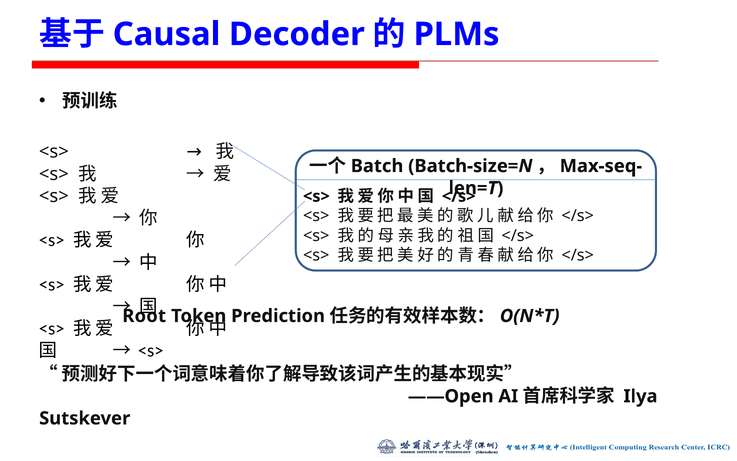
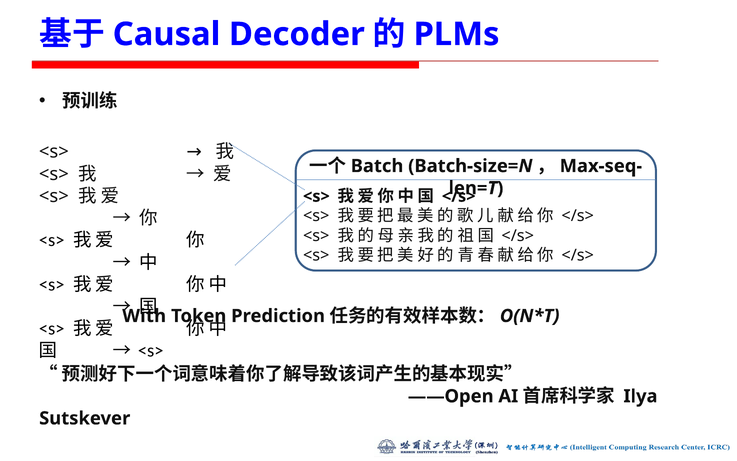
Root: Root -> With (144, 316)
